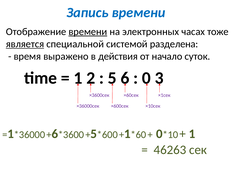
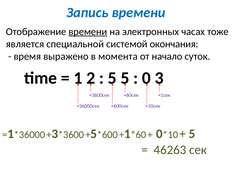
является underline: present -> none (25, 44)
разделена: разделена -> окончания (174, 44)
действия: действия -> момента (118, 56)
5 6: 6 -> 5 (125, 78)
6: 6 -> 3 (55, 134)
1: 1 -> 5 (192, 134)
